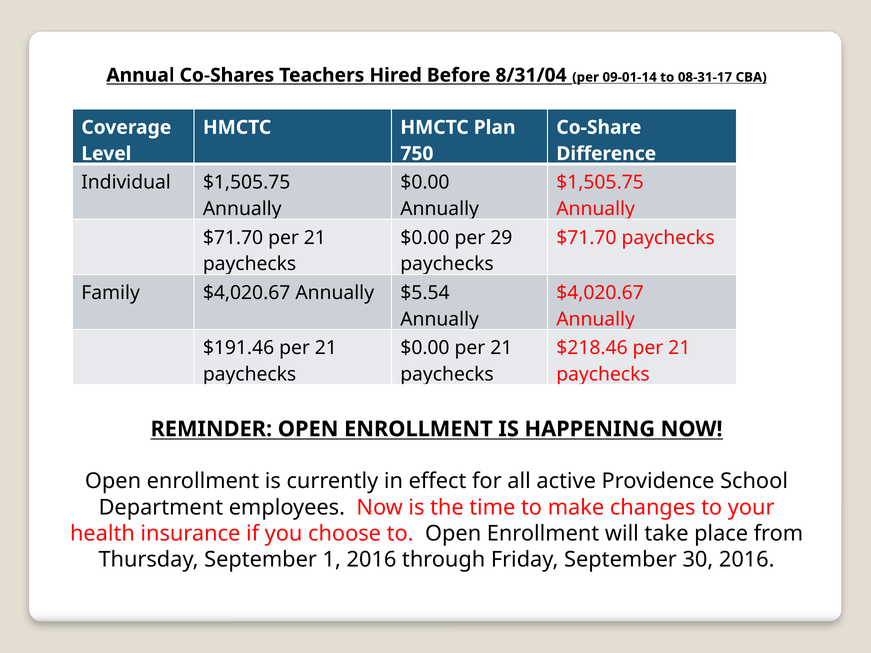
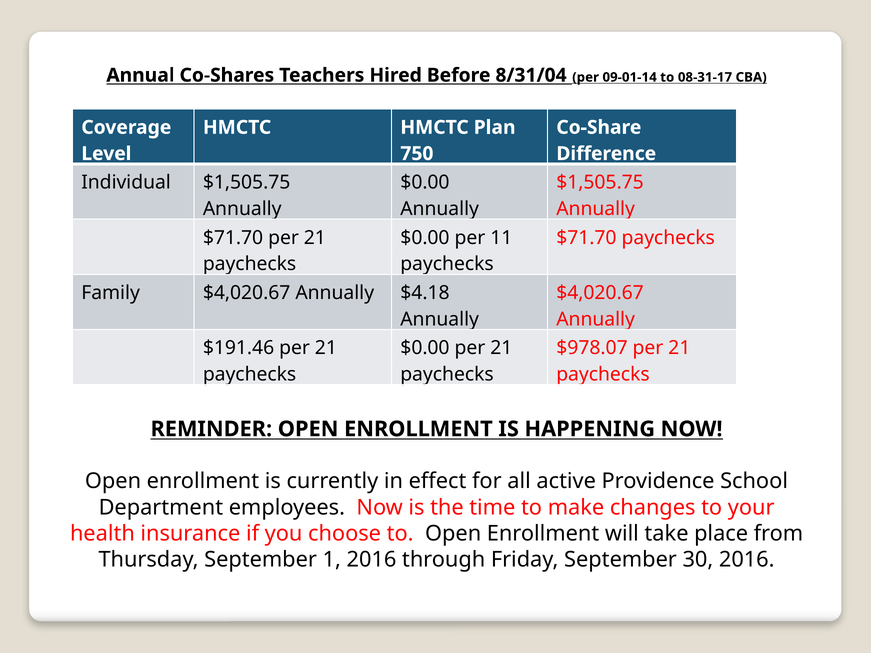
29: 29 -> 11 (501, 238)
$5.54: $5.54 -> $4.18 (425, 293)
$218.46: $218.46 -> $978.07 (592, 348)
